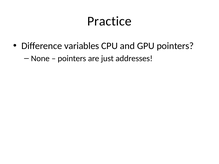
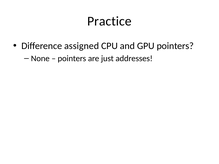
variables: variables -> assigned (82, 46)
